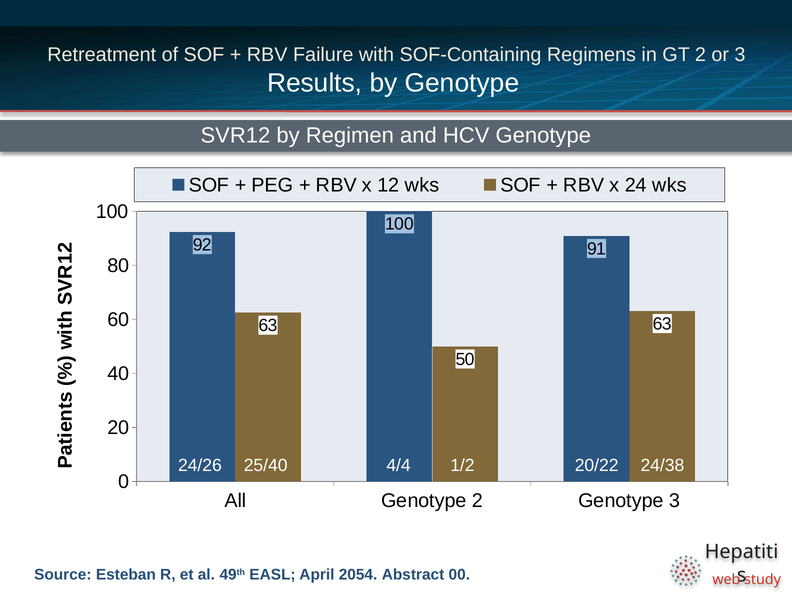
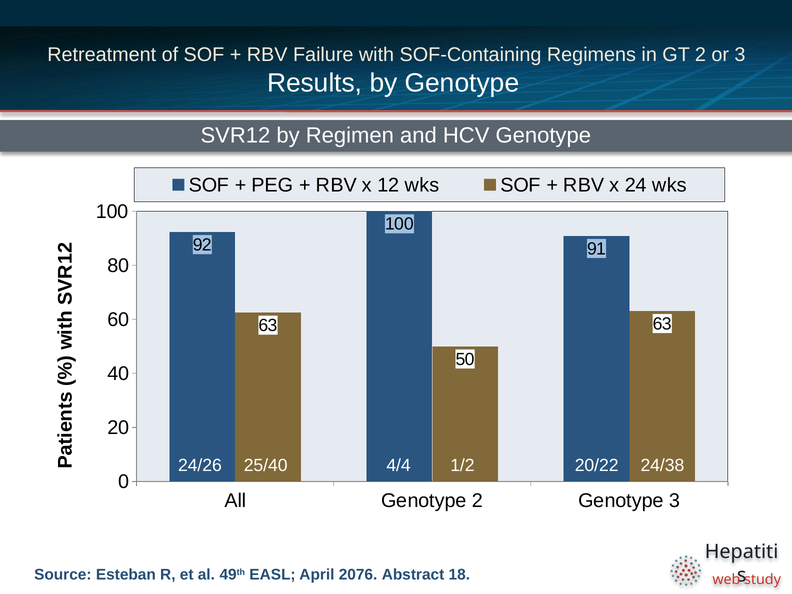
2054: 2054 -> 2076 (358, 575)
00: 00 -> 18 (459, 575)
